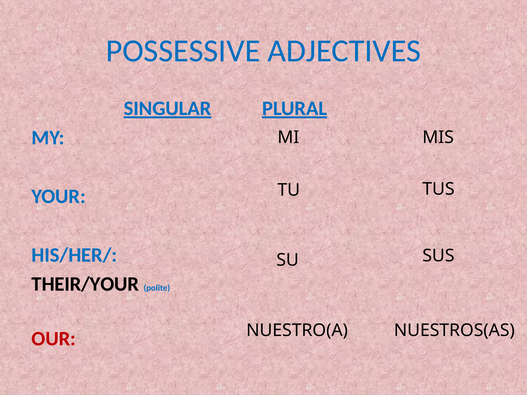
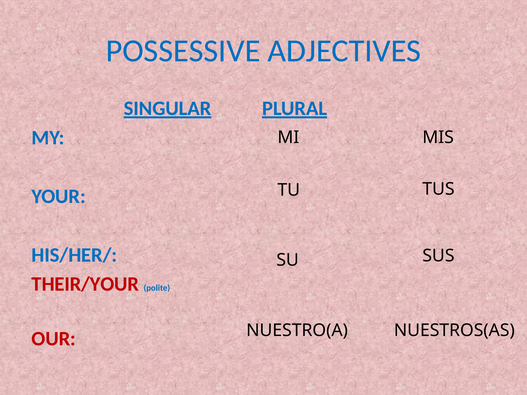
THEIR/YOUR colour: black -> red (85, 284)
